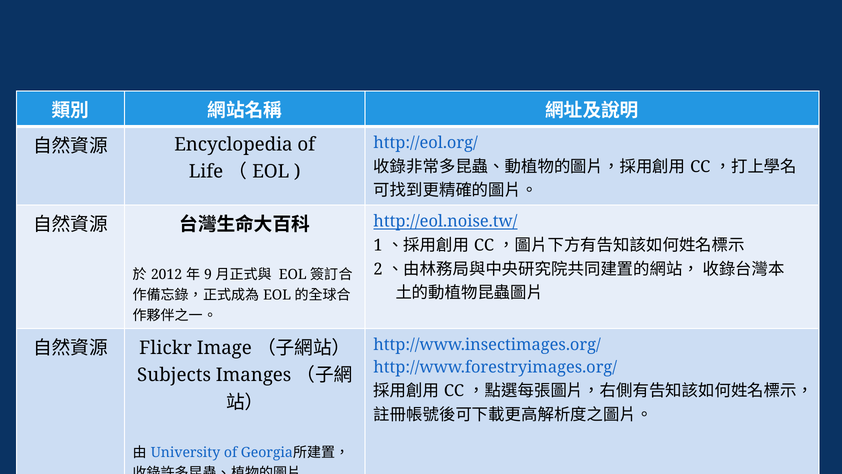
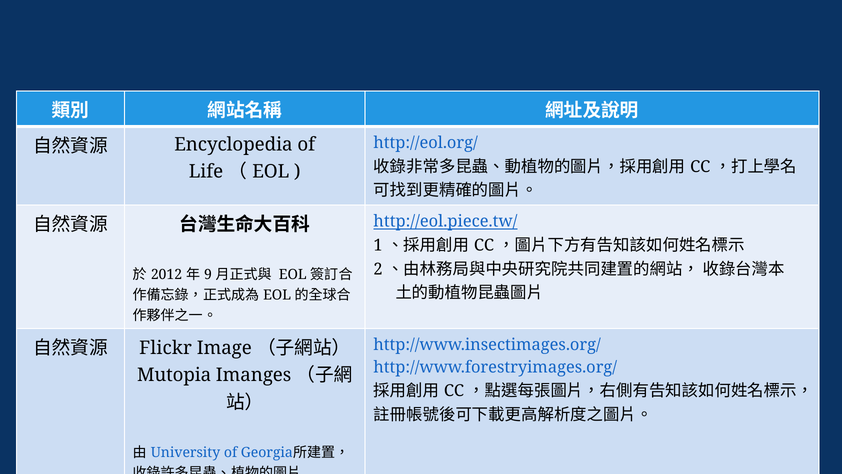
http://eol.noise.tw/: http://eol.noise.tw/ -> http://eol.piece.tw/ (445, 221)
Subjects: Subjects -> Mutopia (174, 375)
